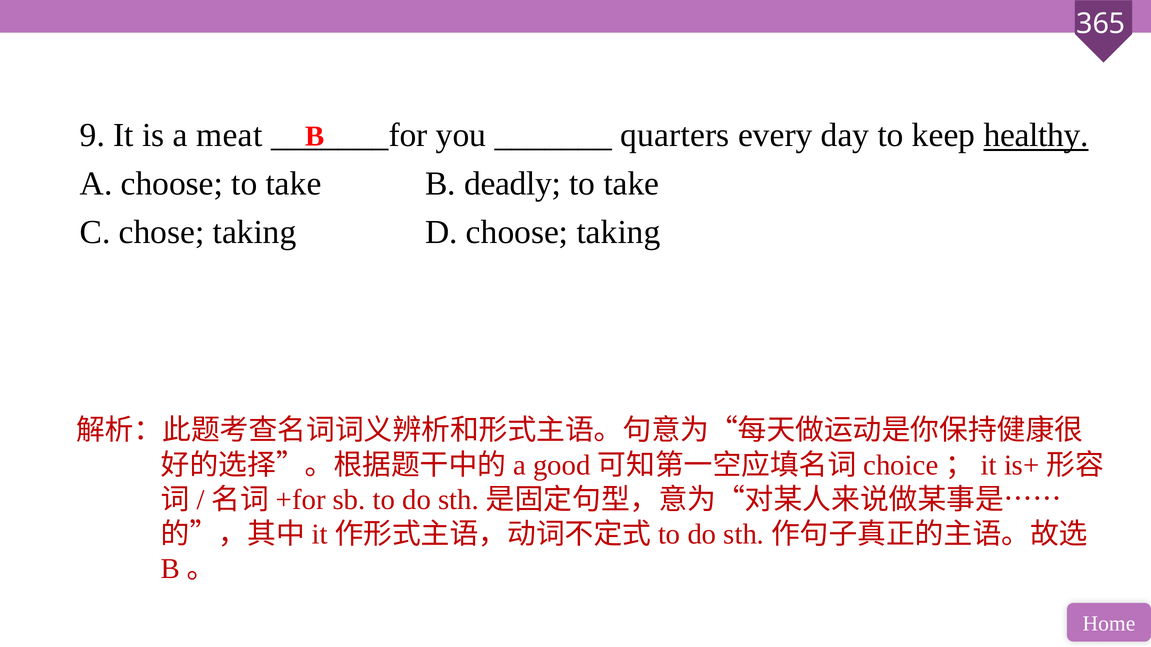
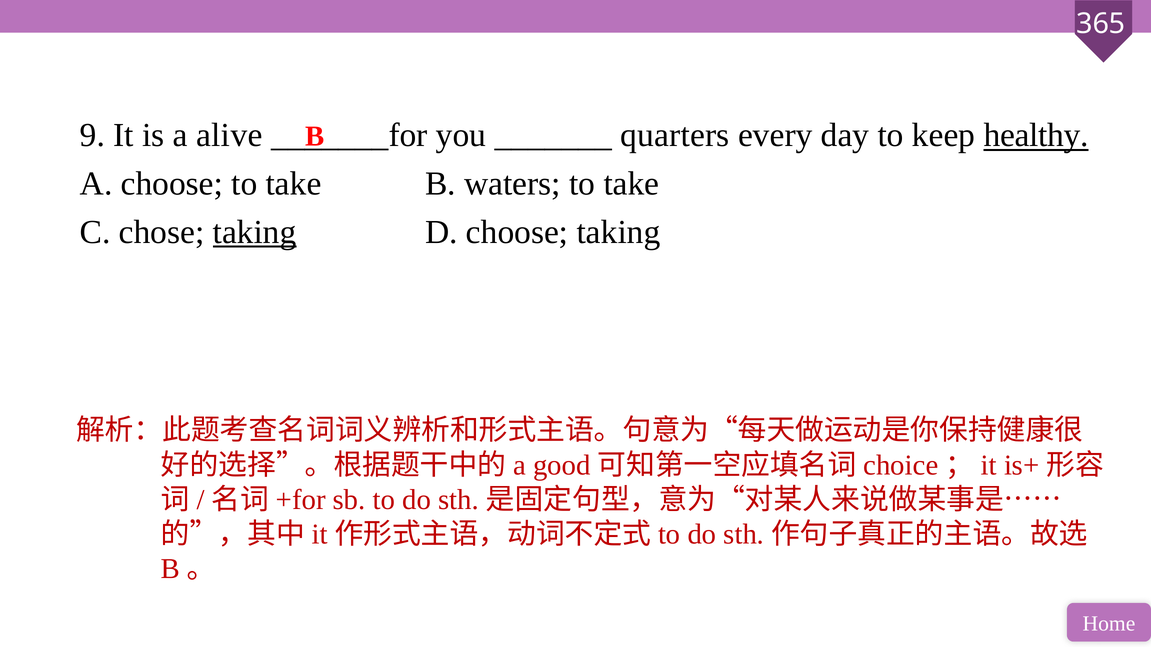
meat: meat -> alive (229, 136)
deadly: deadly -> waters (512, 184)
taking underline: none -> present (255, 232)
